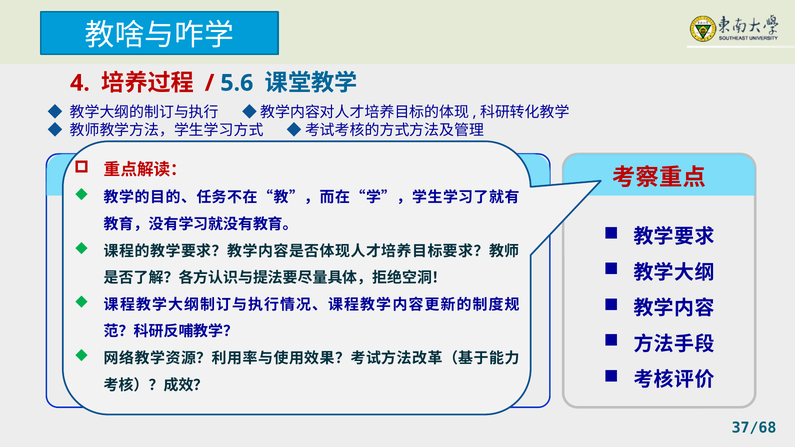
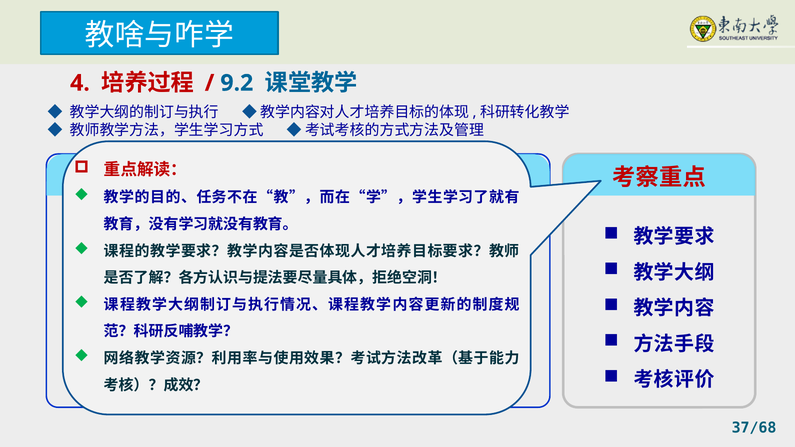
5.6: 5.6 -> 9.2 (237, 83)
